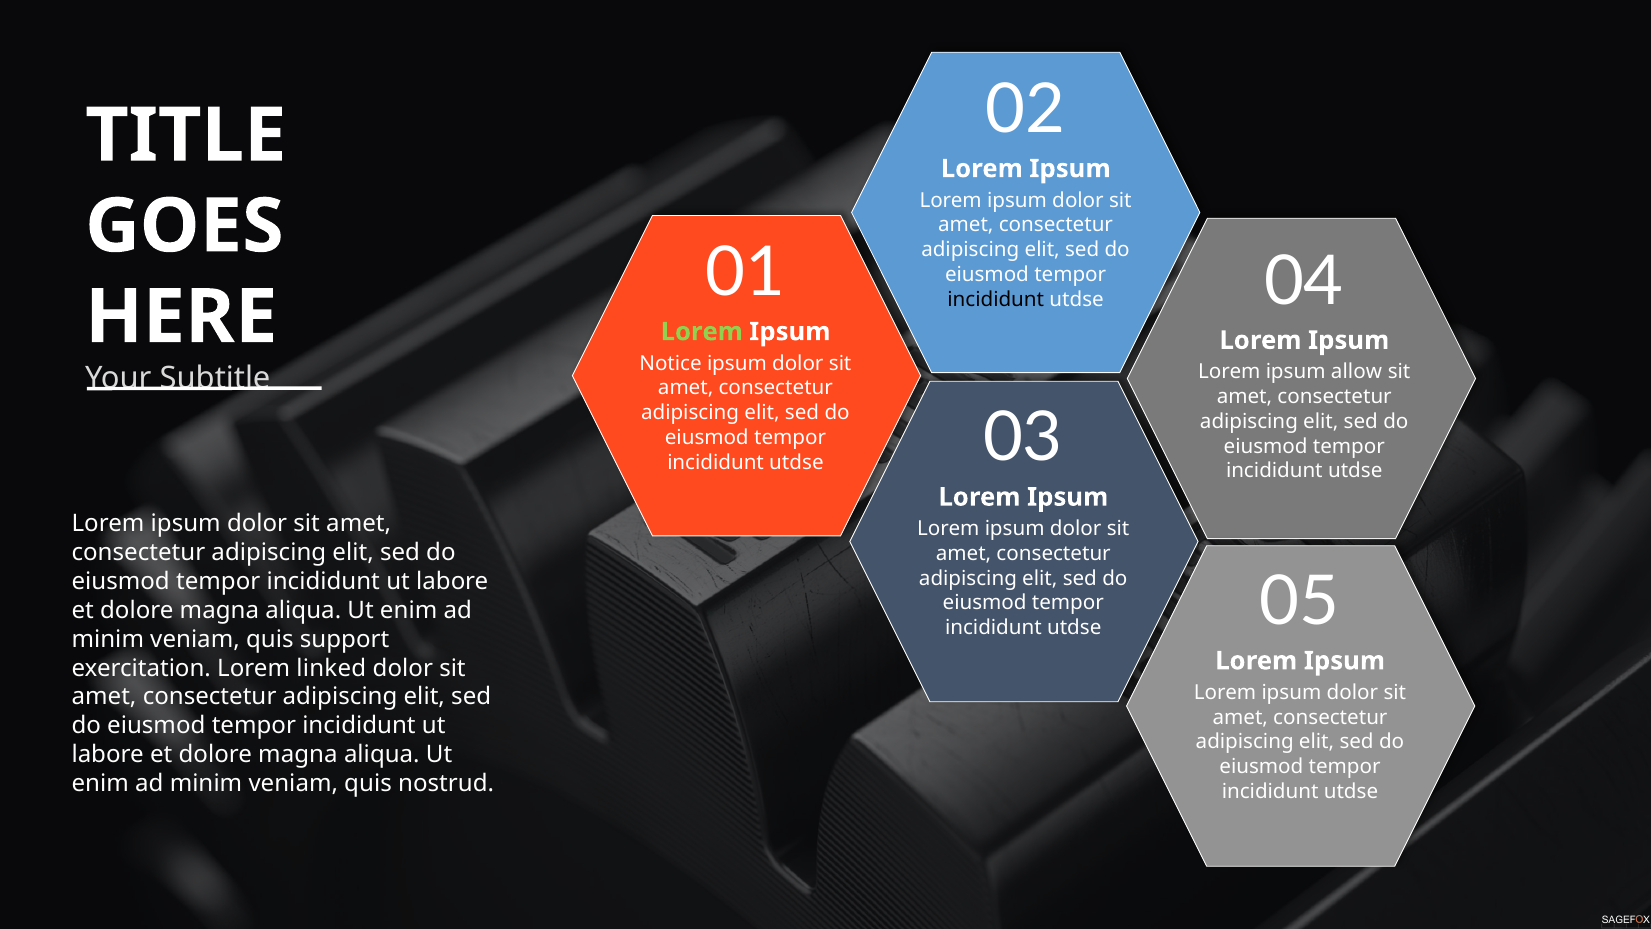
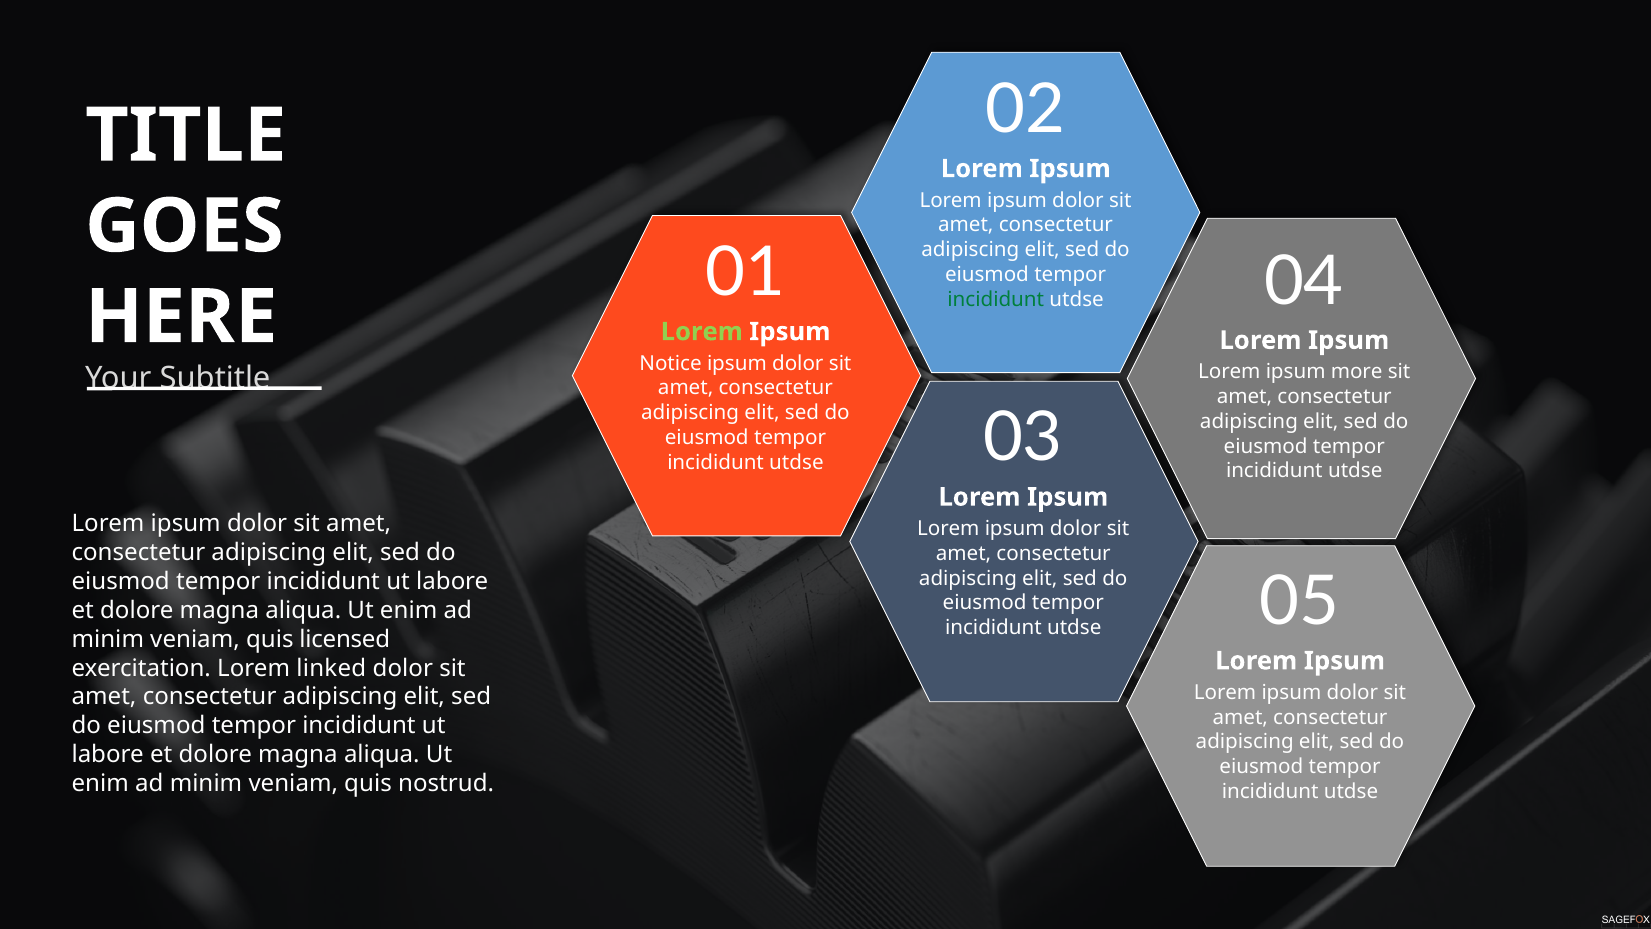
incididunt colour: black -> green (996, 299)
allow: allow -> more (1357, 372)
support: support -> licensed (345, 639)
